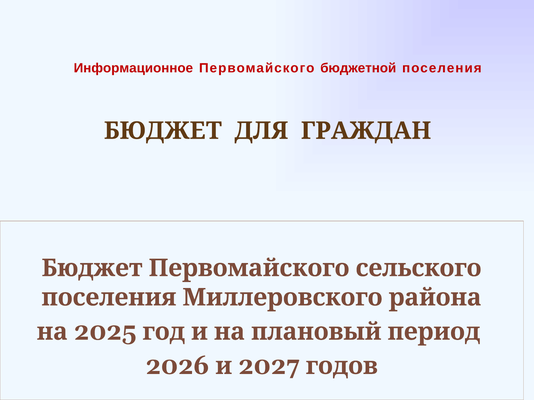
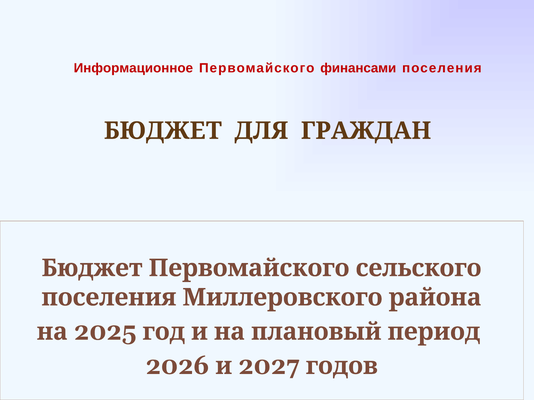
бюджетной: бюджетной -> финансами (358, 68)
